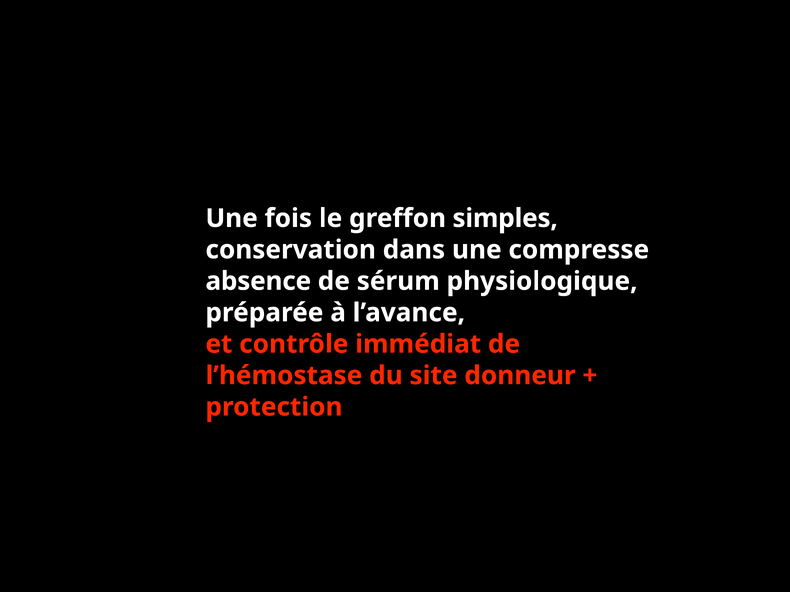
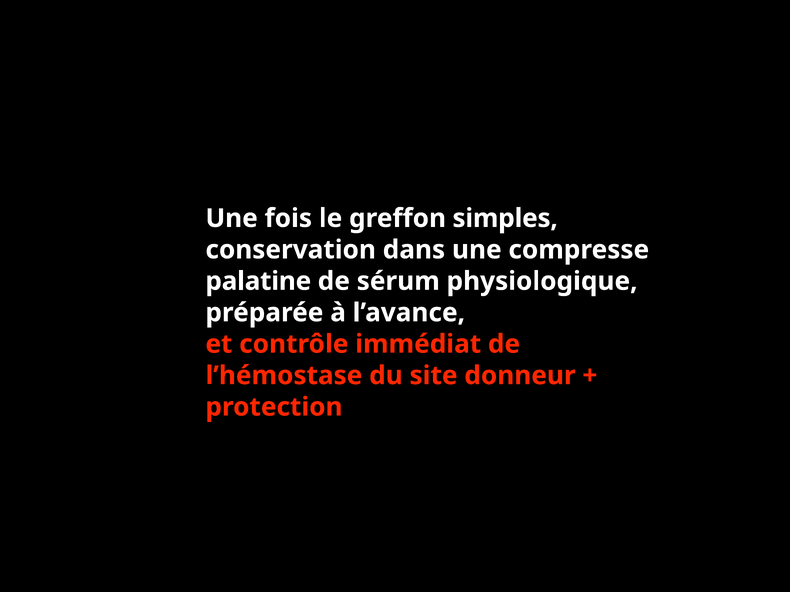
absence: absence -> palatine (258, 281)
